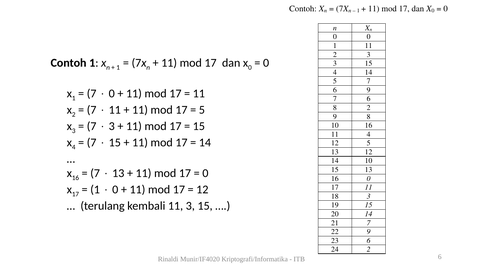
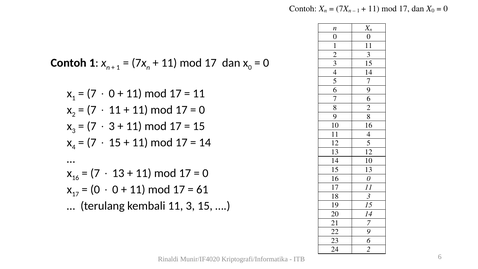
5: 5 -> 0 (202, 110)
1: 1 -> 0 (95, 189)
12: 12 -> 61 (202, 189)
